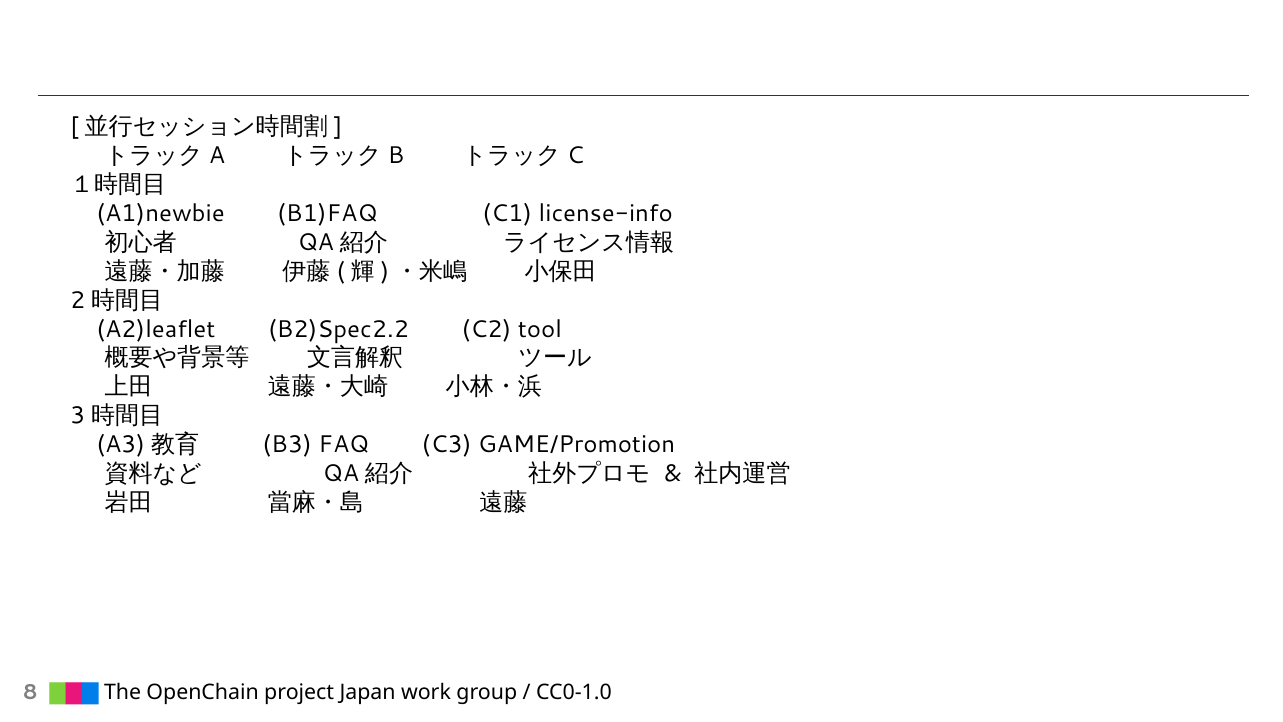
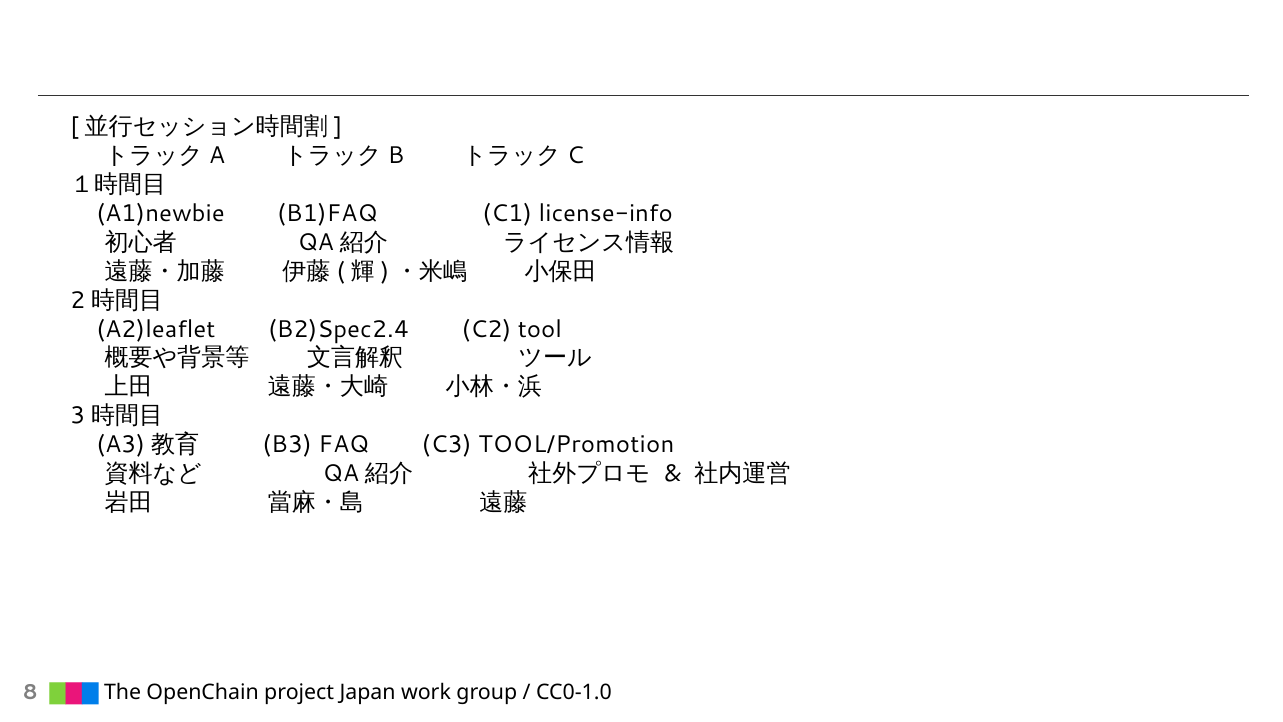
B2)Spec2.2: B2)Spec2.2 -> B2)Spec2.4 (339, 329)
GAME/Promotion: GAME/Promotion -> TOOL/Promotion (576, 444)
